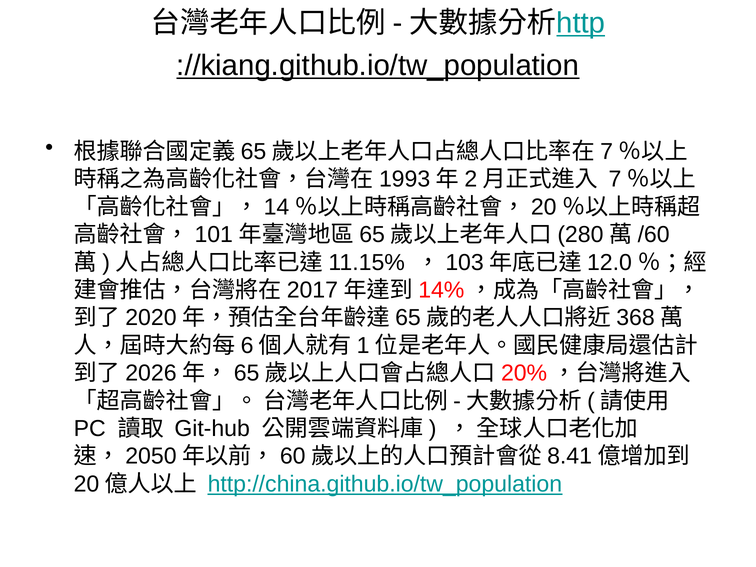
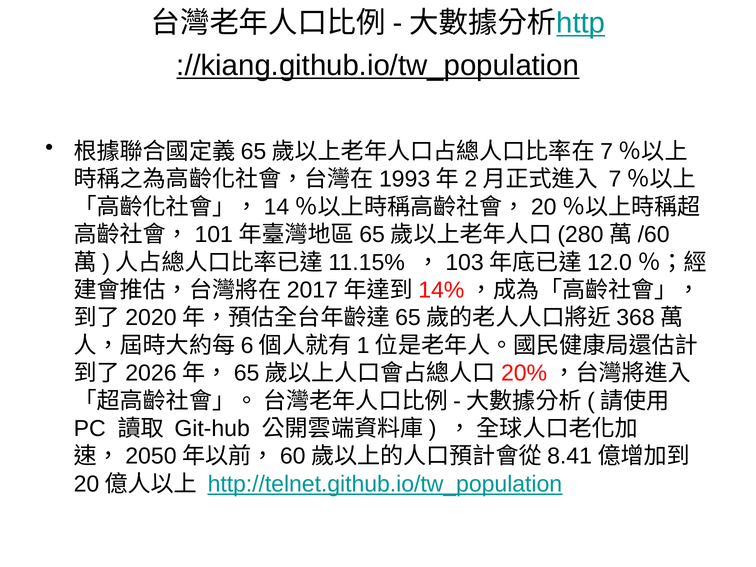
http://china.github.io/tw_population: http://china.github.io/tw_population -> http://telnet.github.io/tw_population (385, 484)
